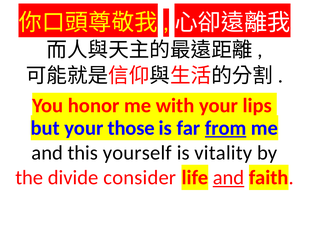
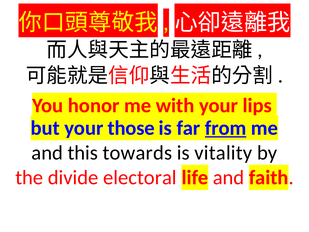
yourself: yourself -> towards (137, 153)
consider: consider -> electoral (140, 177)
and underline: present -> none (229, 177)
